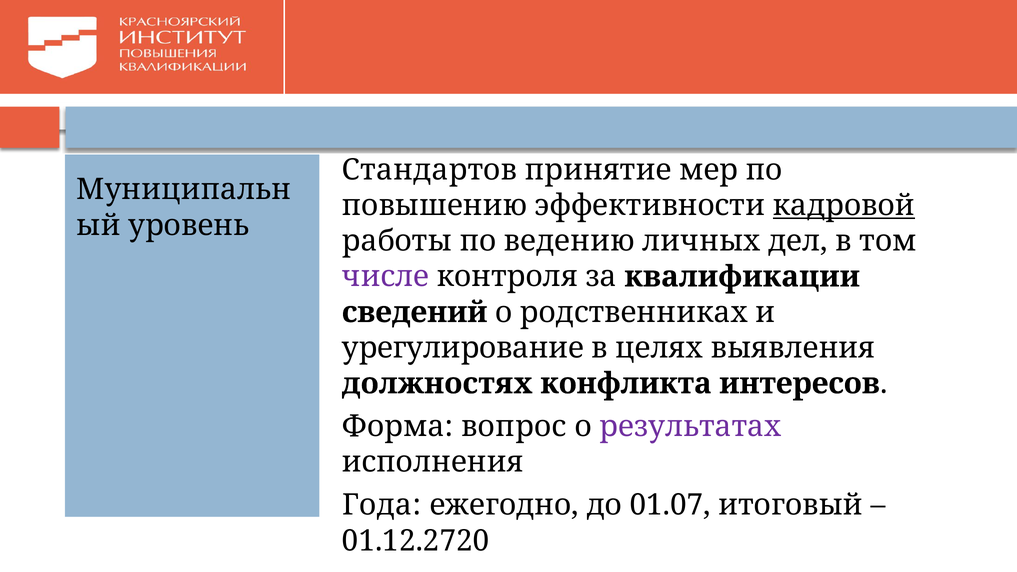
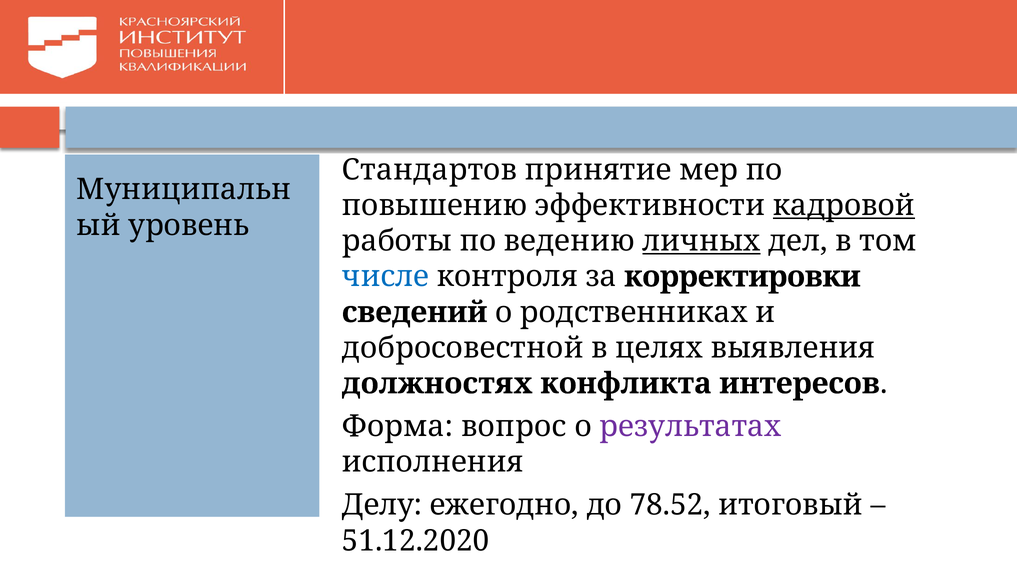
личных underline: none -> present (701, 241)
числе colour: purple -> blue (386, 277)
квалификации: квалификации -> корректировки (742, 277)
урегулирование: урегулирование -> добросовестной (463, 348)
Года: Года -> Делу (382, 505)
01.07: 01.07 -> 78.52 (670, 505)
01.12.2720: 01.12.2720 -> 51.12.2020 (416, 541)
